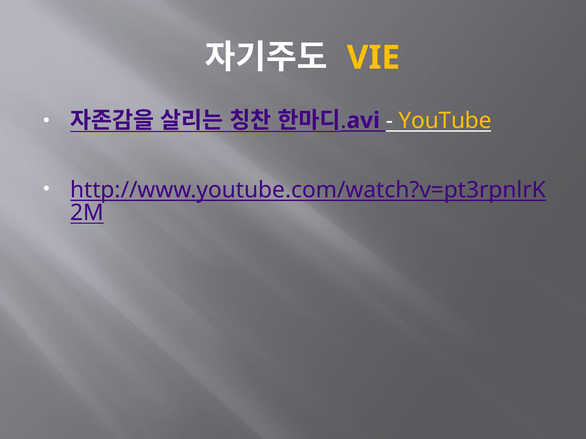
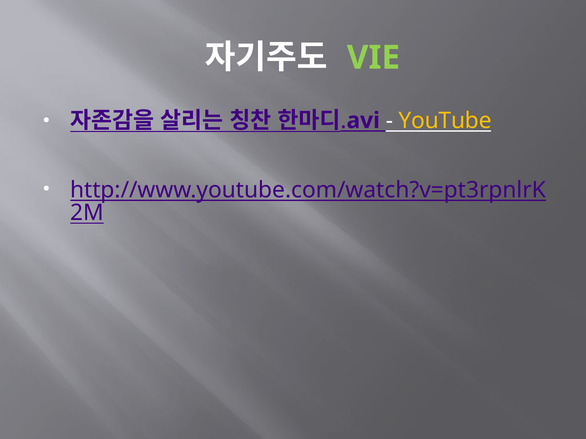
VIE colour: yellow -> light green (373, 58)
